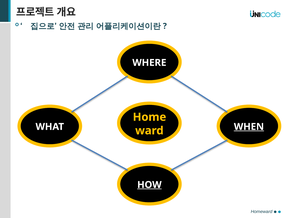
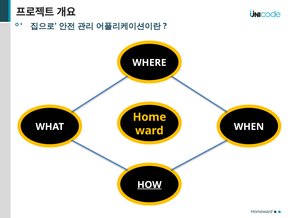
WHEN underline: present -> none (249, 127)
